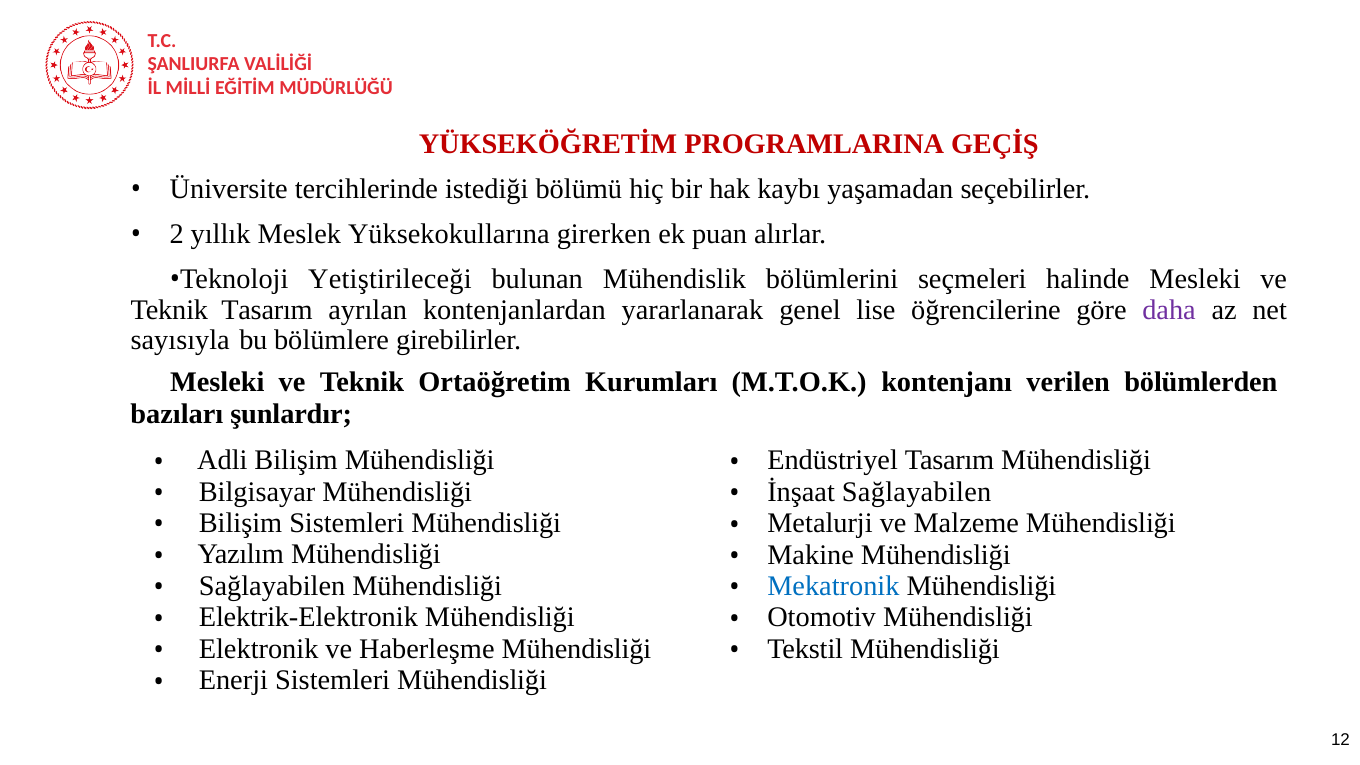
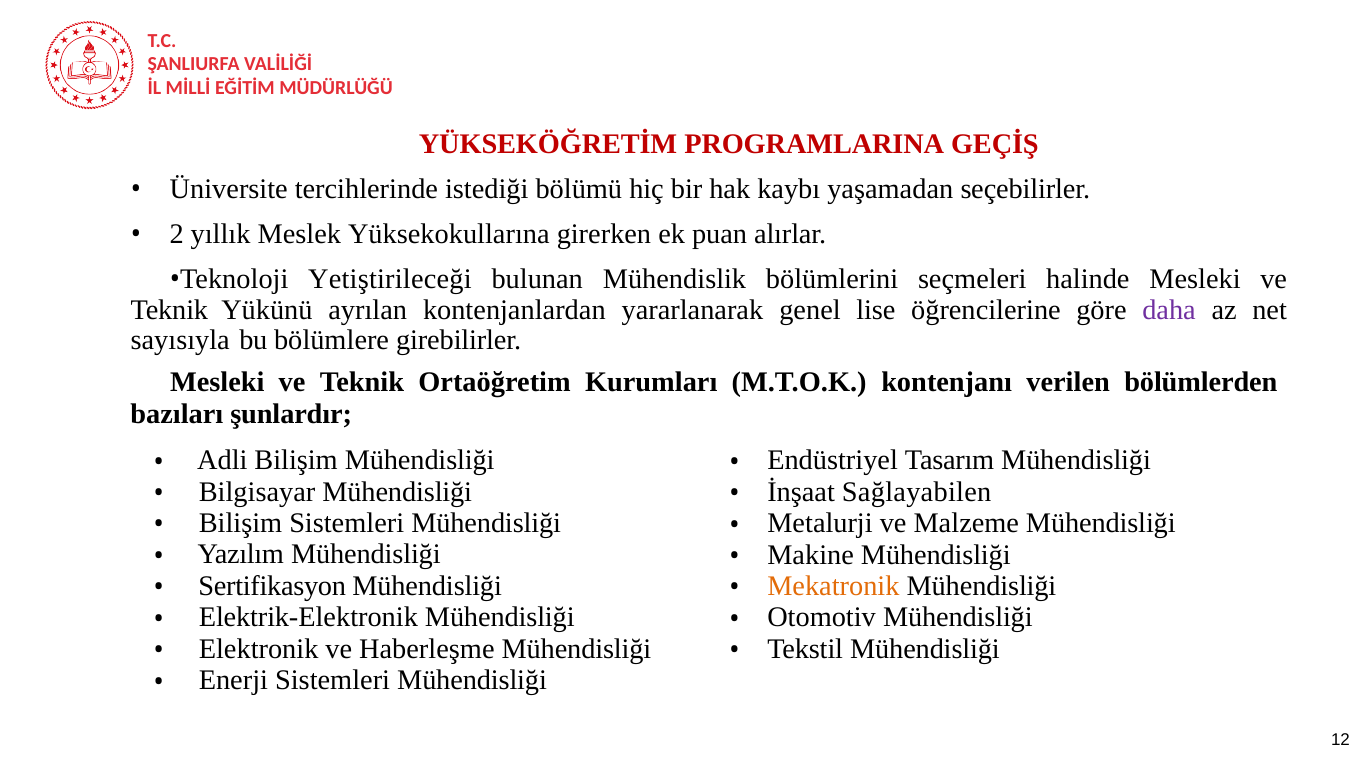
Teknik Tasarım: Tasarım -> Yükünü (267, 310)
Sağlayabilen: Sağlayabilen -> Sertifikasyon (272, 586)
Mekatronik colour: blue -> orange (833, 586)
